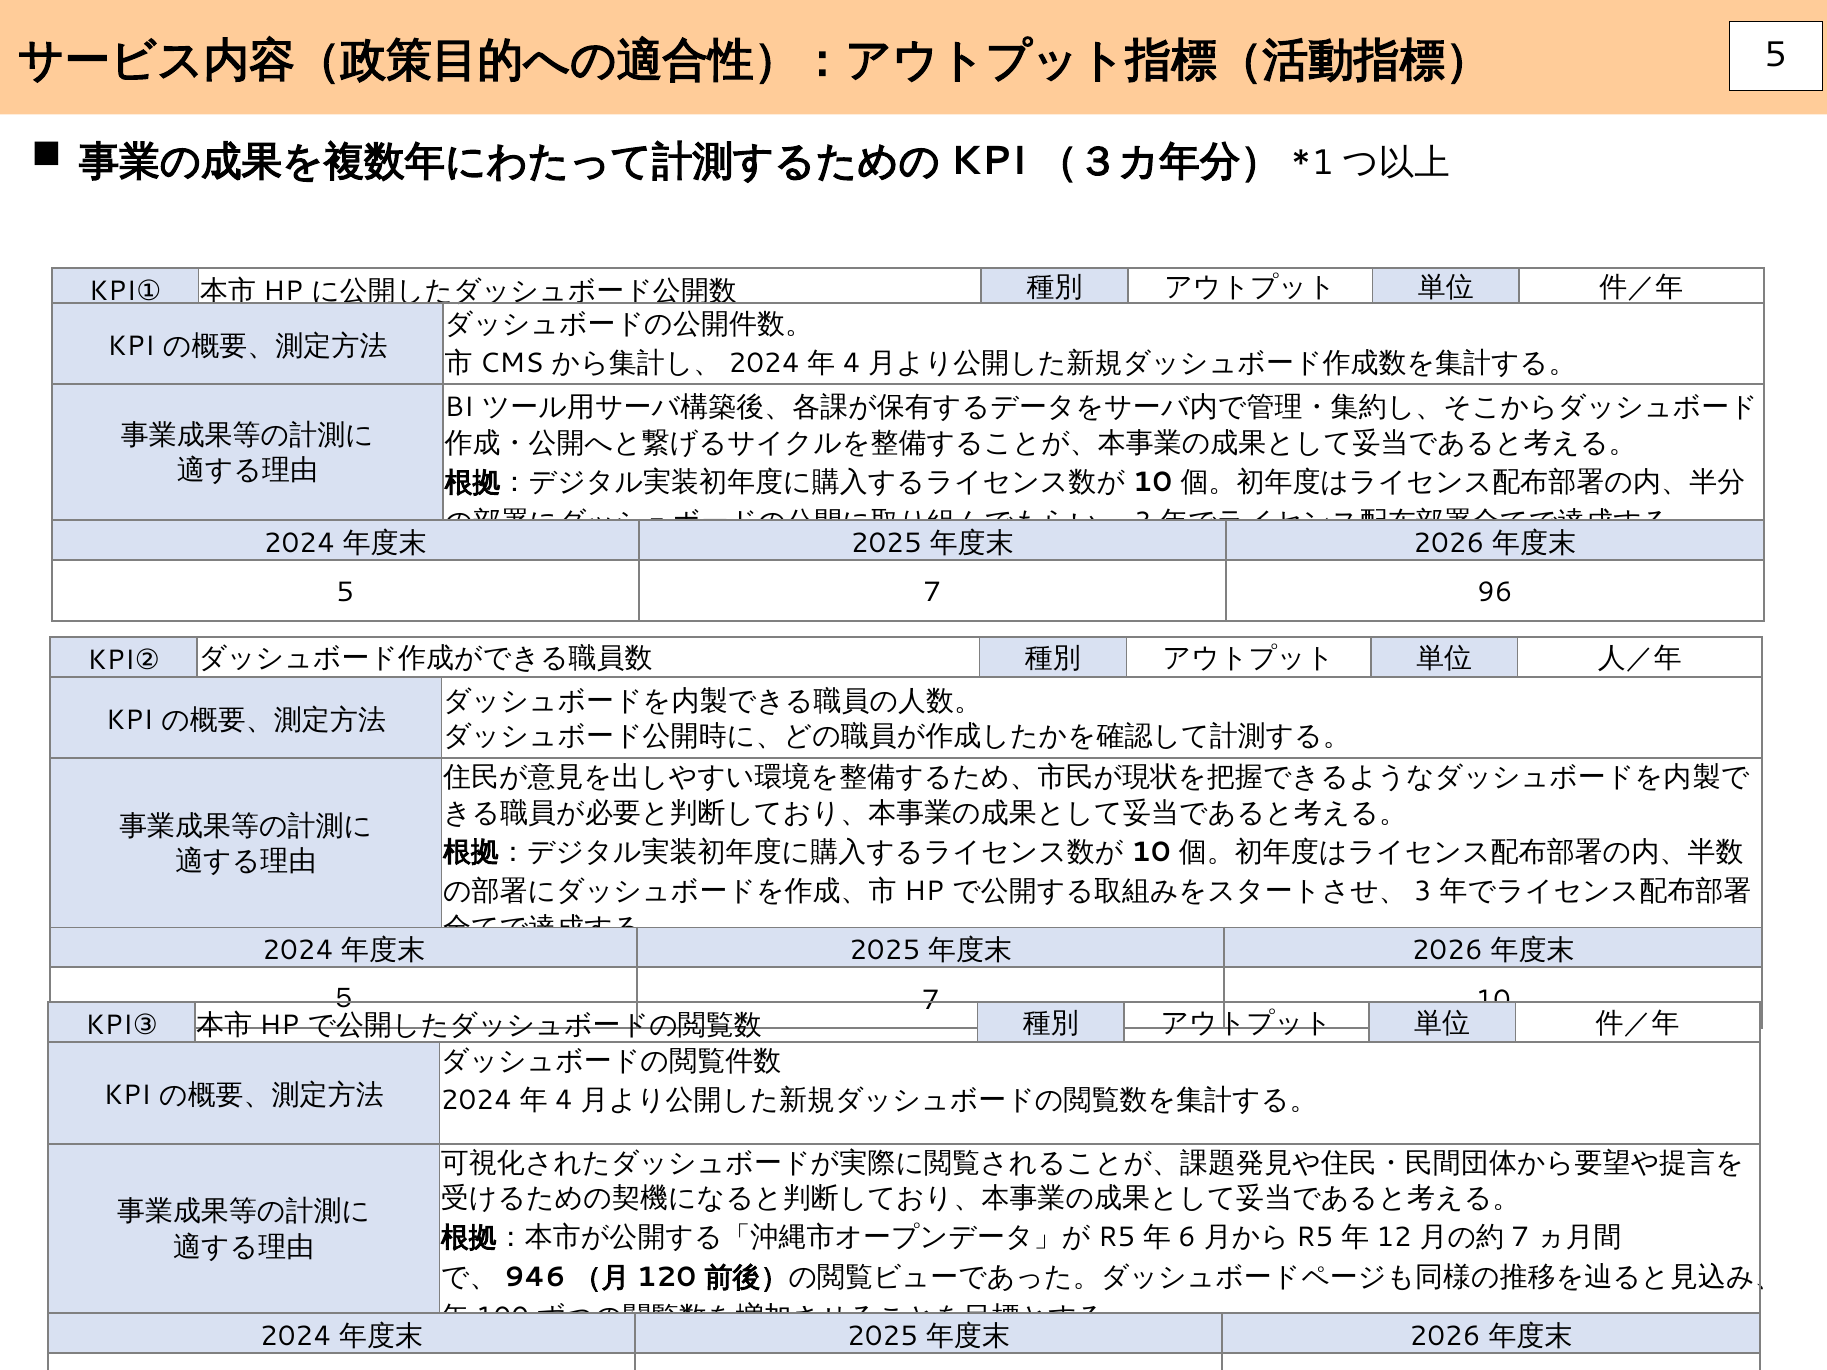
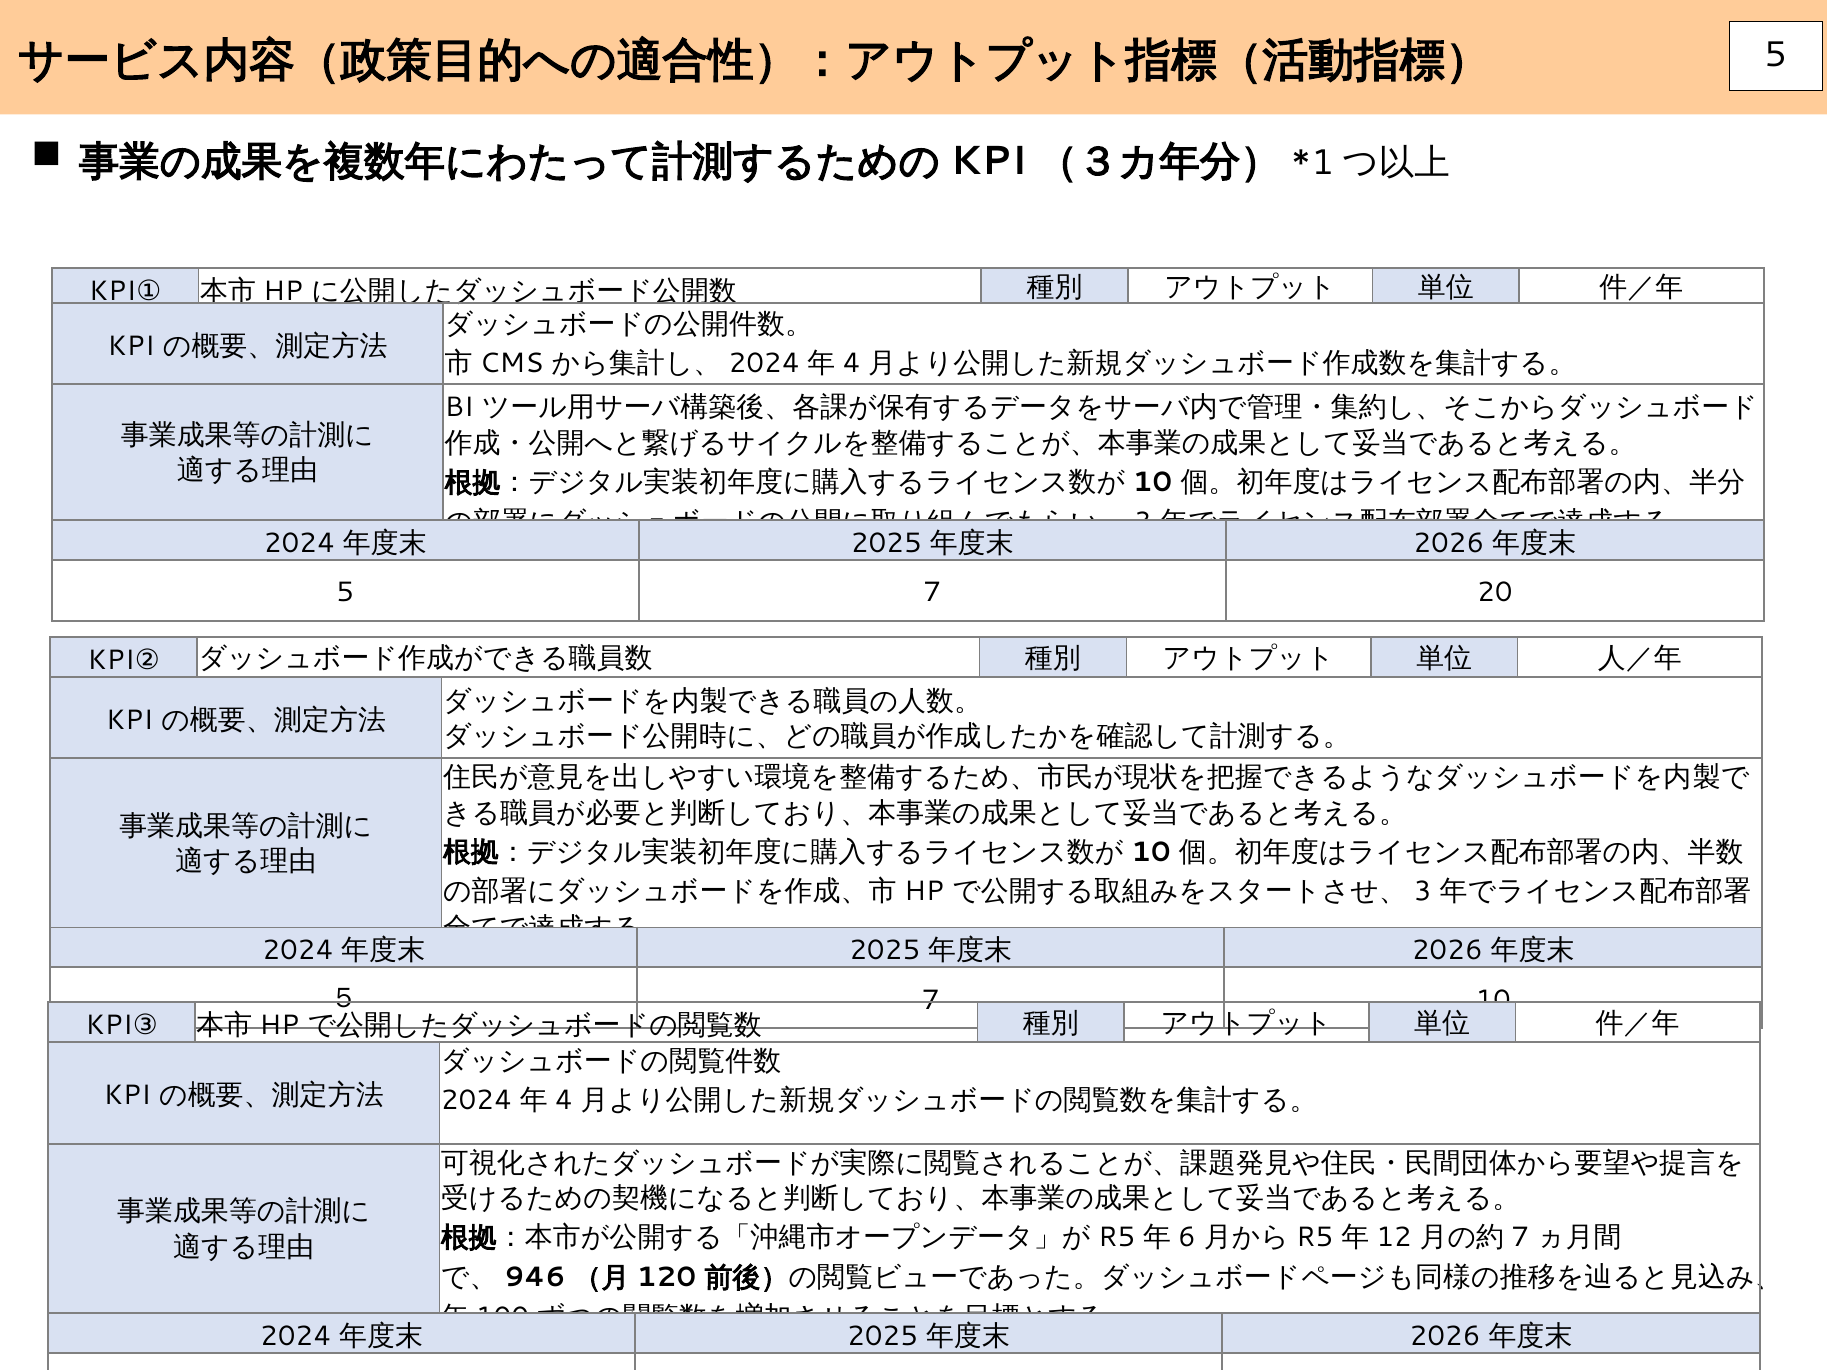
96: 96 -> 20 (1495, 593)
